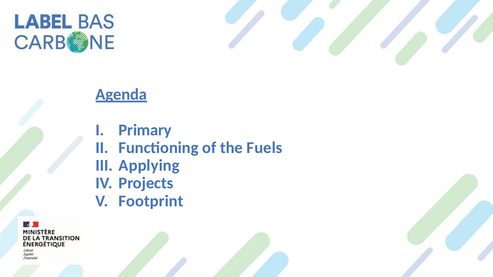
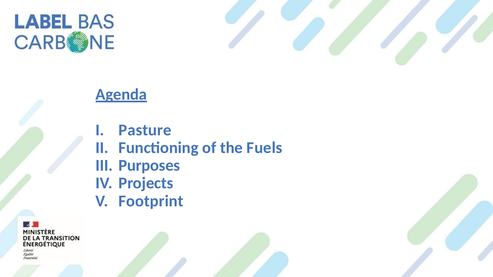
Primary: Primary -> Pasture (145, 130)
Applying: Applying -> Purposes (149, 166)
